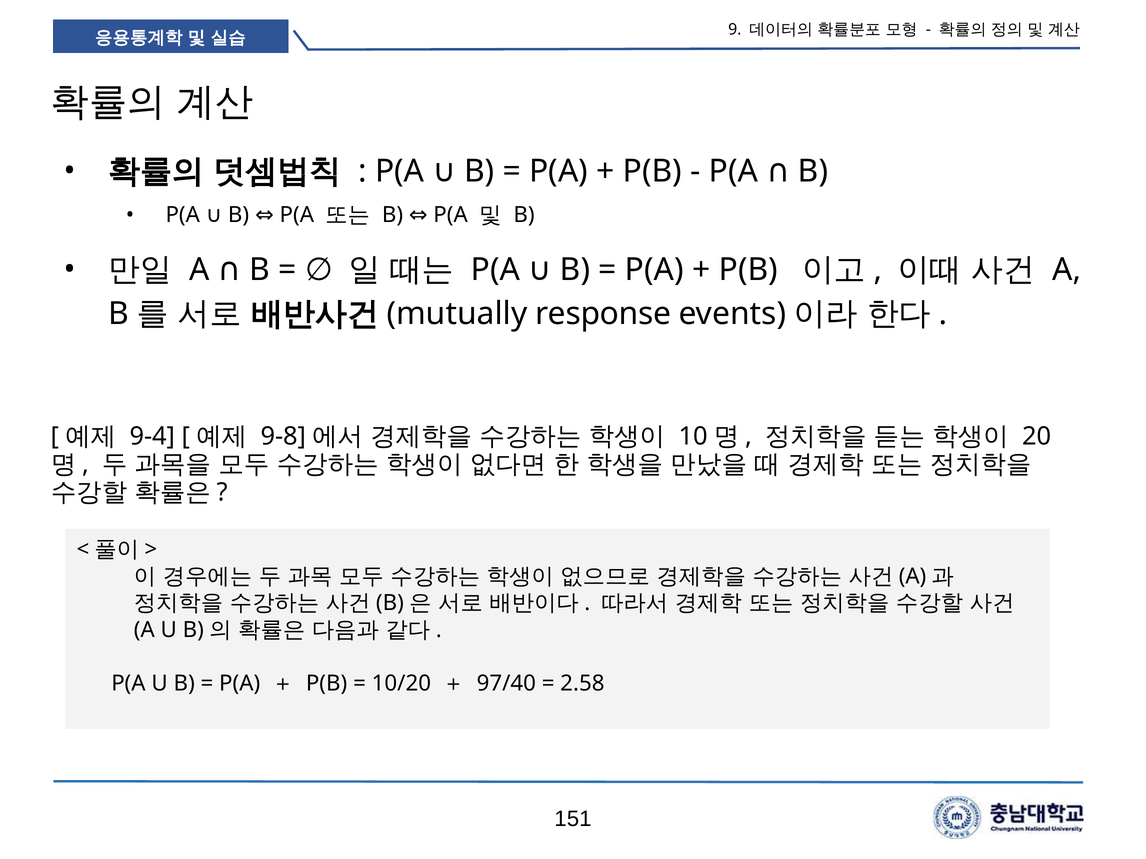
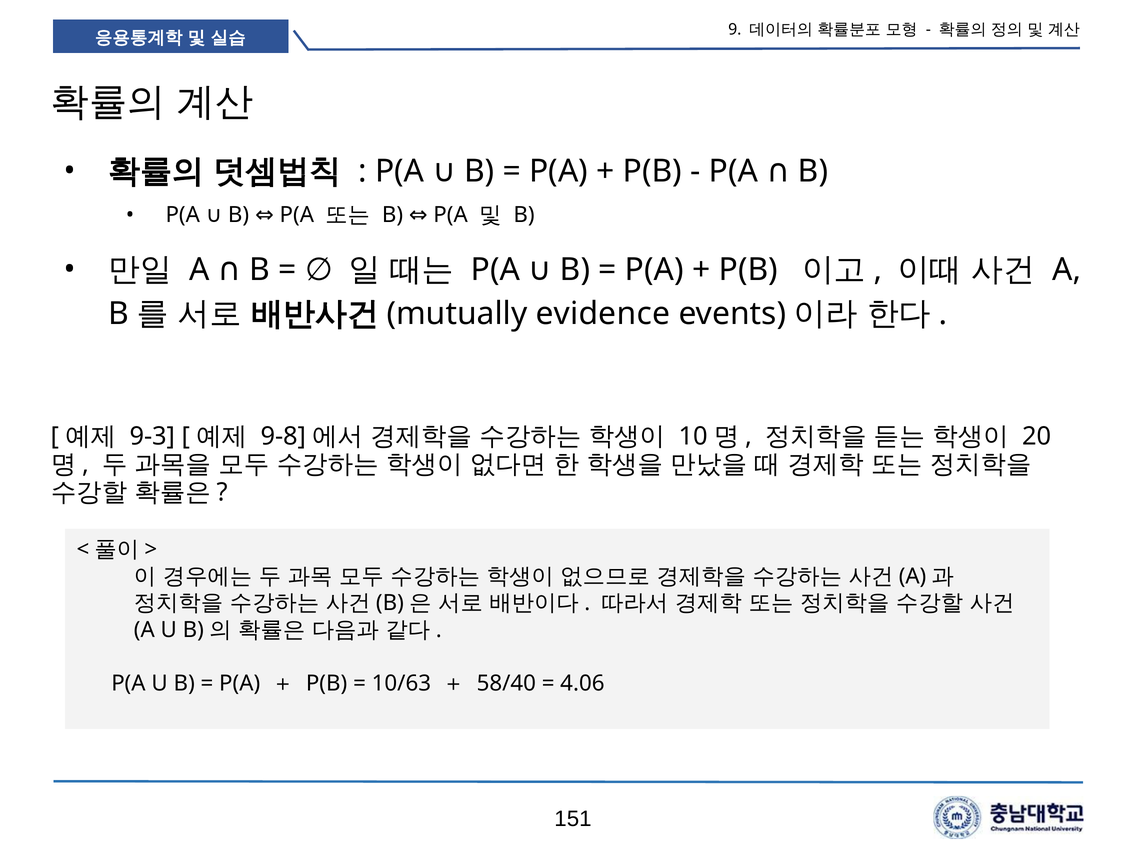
response: response -> evidence (603, 314)
9-4: 9-4 -> 9-3 (152, 436)
10/20: 10/20 -> 10/63 (401, 684)
97/40: 97/40 -> 58/40 (506, 684)
2.58: 2.58 -> 4.06 (582, 684)
